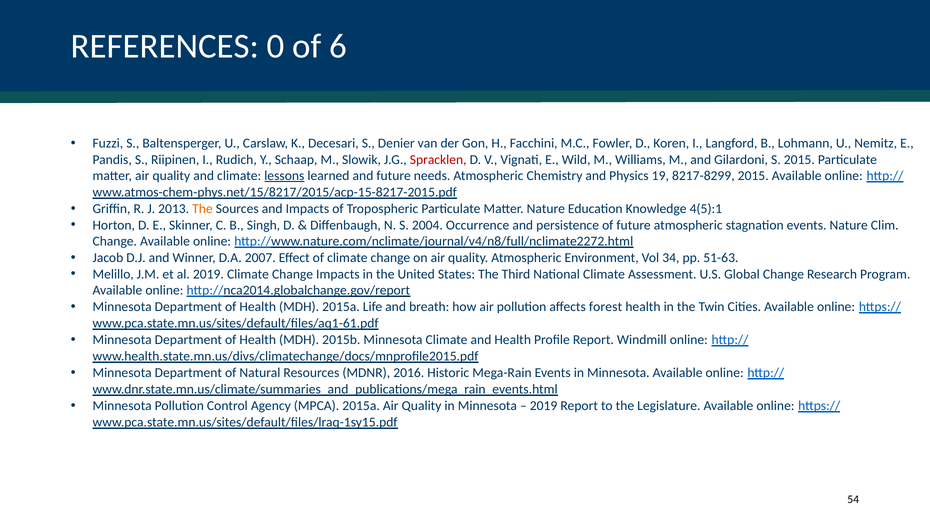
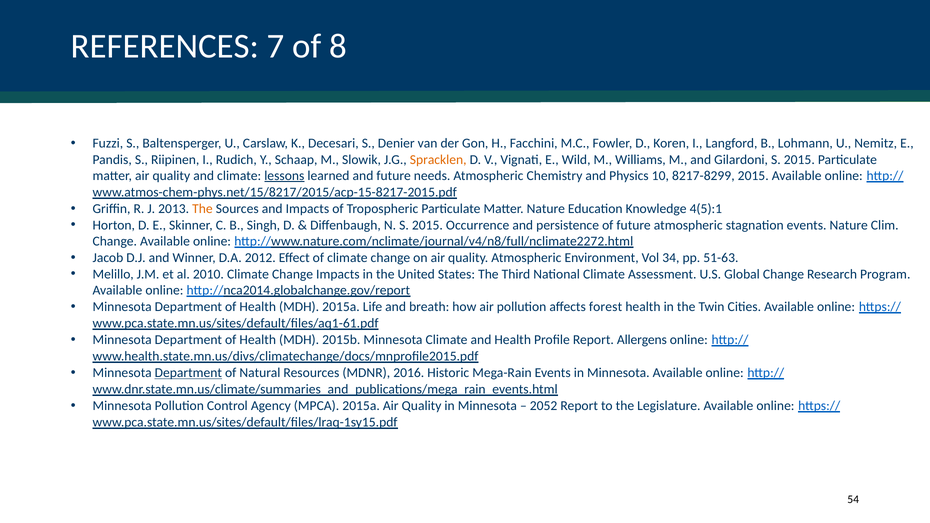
0: 0 -> 7 (276, 46)
6: 6 -> 8 (338, 46)
Spracklen colour: red -> orange (438, 160)
19: 19 -> 10 (660, 176)
N S 2004: 2004 -> 2015 (427, 225)
2007: 2007 -> 2012 (260, 258)
al 2019: 2019 -> 2010 (208, 274)
Windmill: Windmill -> Allergens (642, 340)
Department underline: none -> present (188, 373)
2019: 2019 -> 2052 (544, 406)
